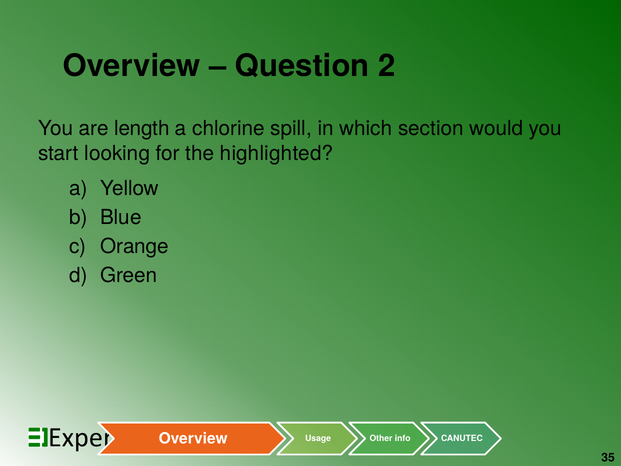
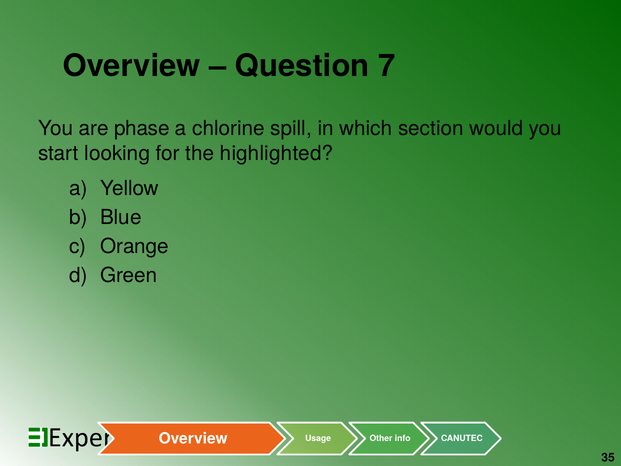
2: 2 -> 7 (387, 66)
length: length -> phase (142, 128)
